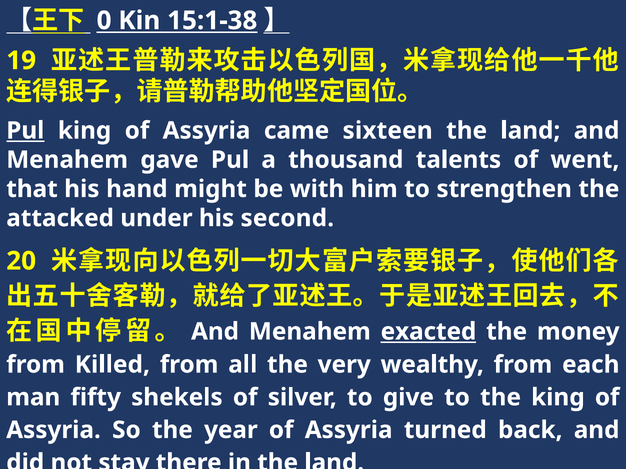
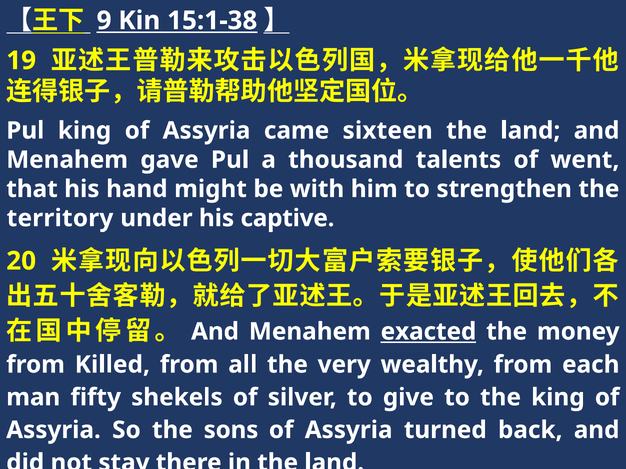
0: 0 -> 9 (104, 21)
Pul underline: present -> none (25, 131)
attacked: attacked -> territory (60, 218)
second: second -> captive (287, 218)
year: year -> sons (231, 430)
